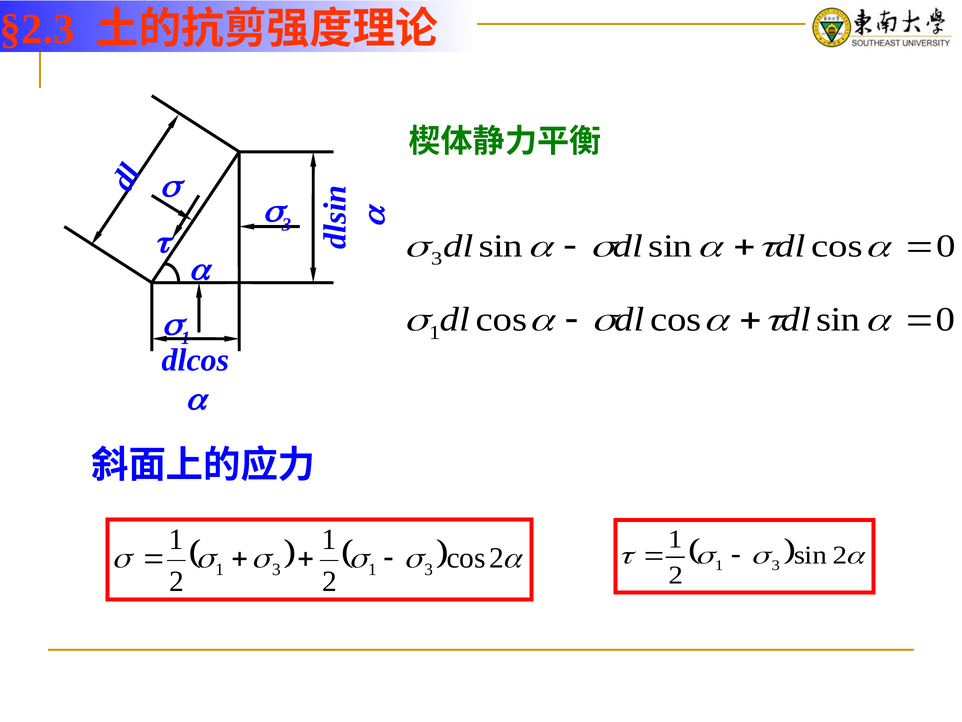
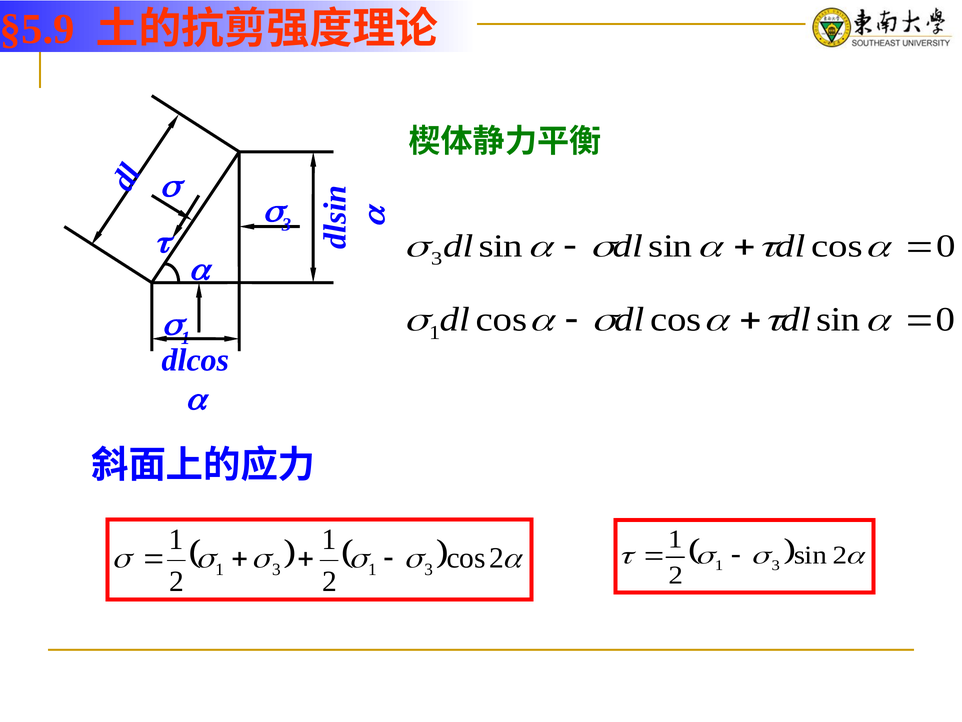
§2.3: §2.3 -> §5.9 (37, 29)
